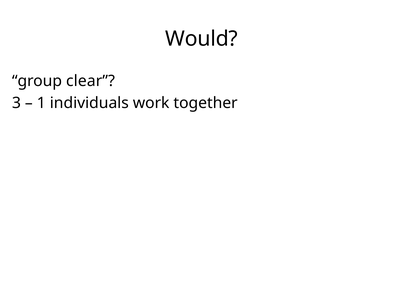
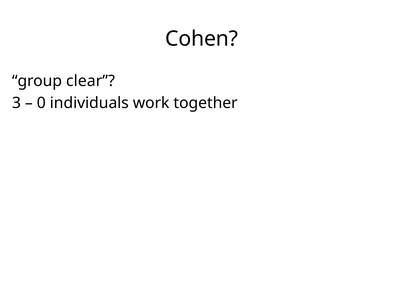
Would: Would -> Cohen (202, 39)
1: 1 -> 0 (41, 103)
